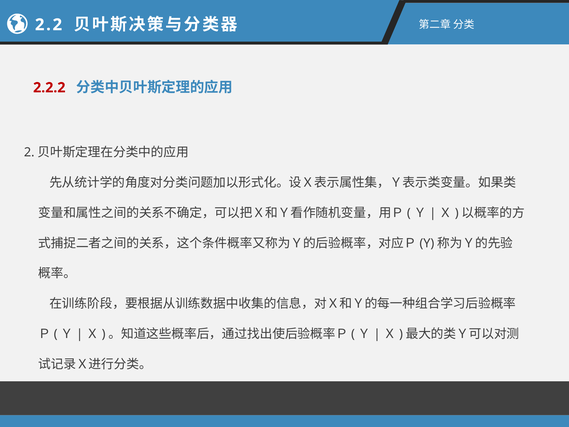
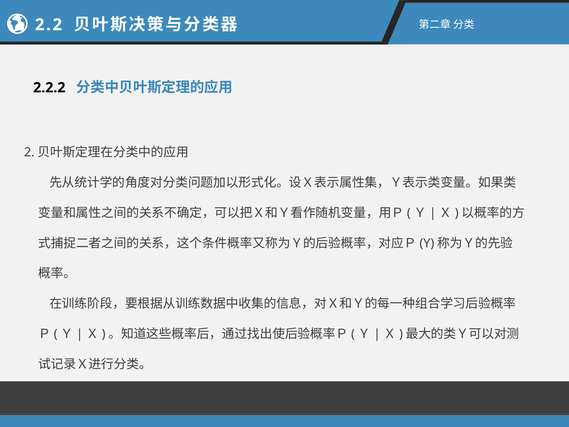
2.2.2 colour: red -> black (49, 88)
